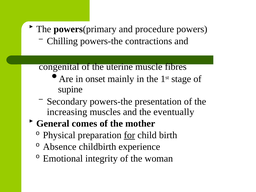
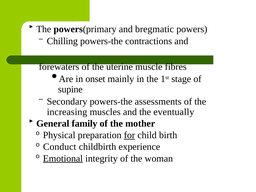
procedure: procedure -> bregmatic (155, 29)
congenital: congenital -> forewaters (59, 67)
presentation: presentation -> assessments (158, 101)
comes: comes -> family (85, 123)
Absence: Absence -> Conduct (60, 147)
Emotional underline: none -> present (63, 158)
